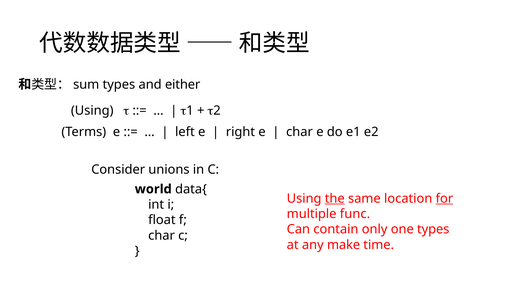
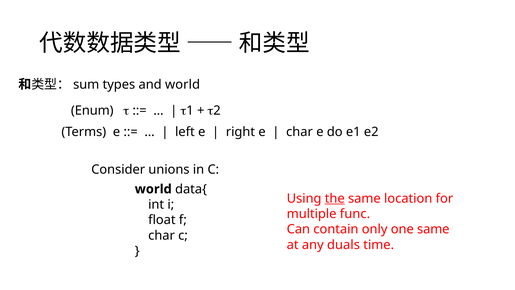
and either: either -> world (183, 85)
Using: Using -> Enum (92, 110)
for underline: present -> none (444, 198)
one types: types -> same (433, 229)
make: make -> duals (343, 245)
